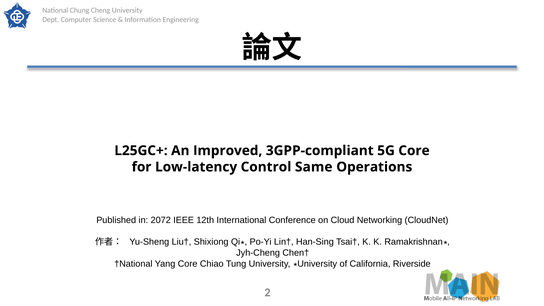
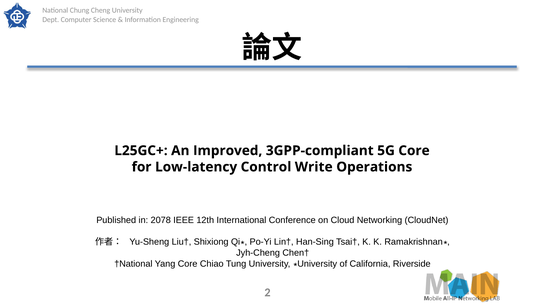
Same: Same -> Write (314, 167)
2072: 2072 -> 2078 (161, 220)
